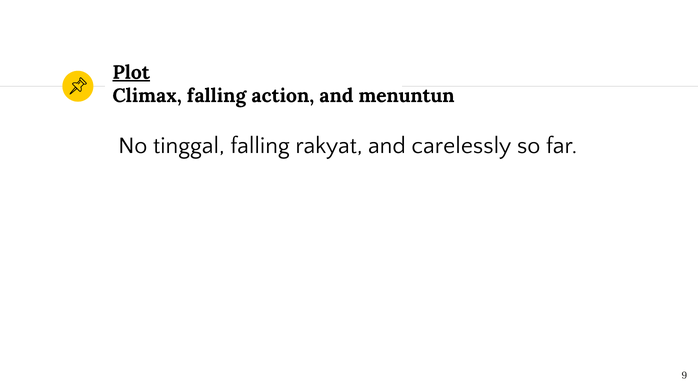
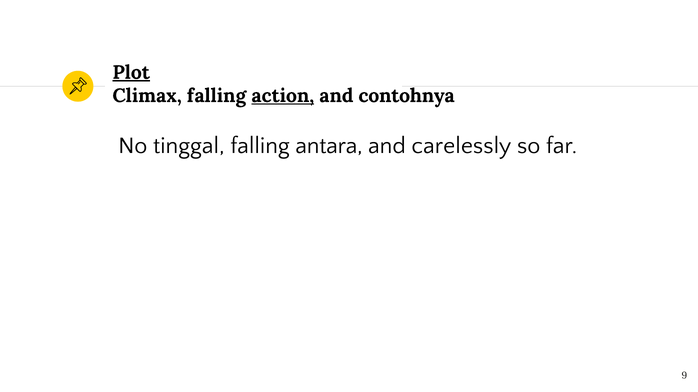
action underline: none -> present (283, 96)
menuntun: menuntun -> contohnya (406, 96)
rakyat: rakyat -> antara (329, 146)
